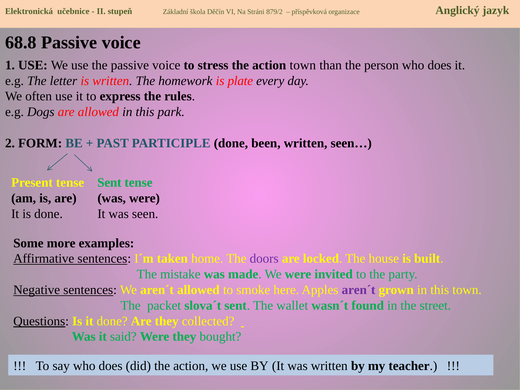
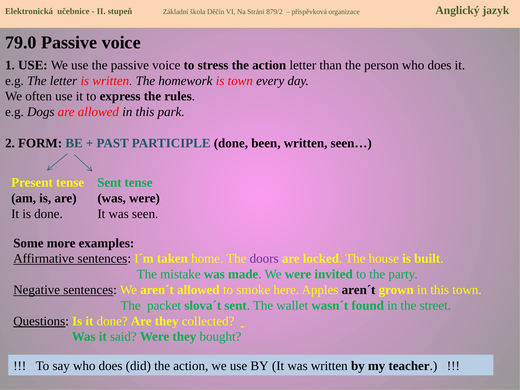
68.8: 68.8 -> 79.0 (21, 43)
action town: town -> letter (303, 65)
is plate: plate -> town (240, 81)
aren´t colour: purple -> black (359, 290)
